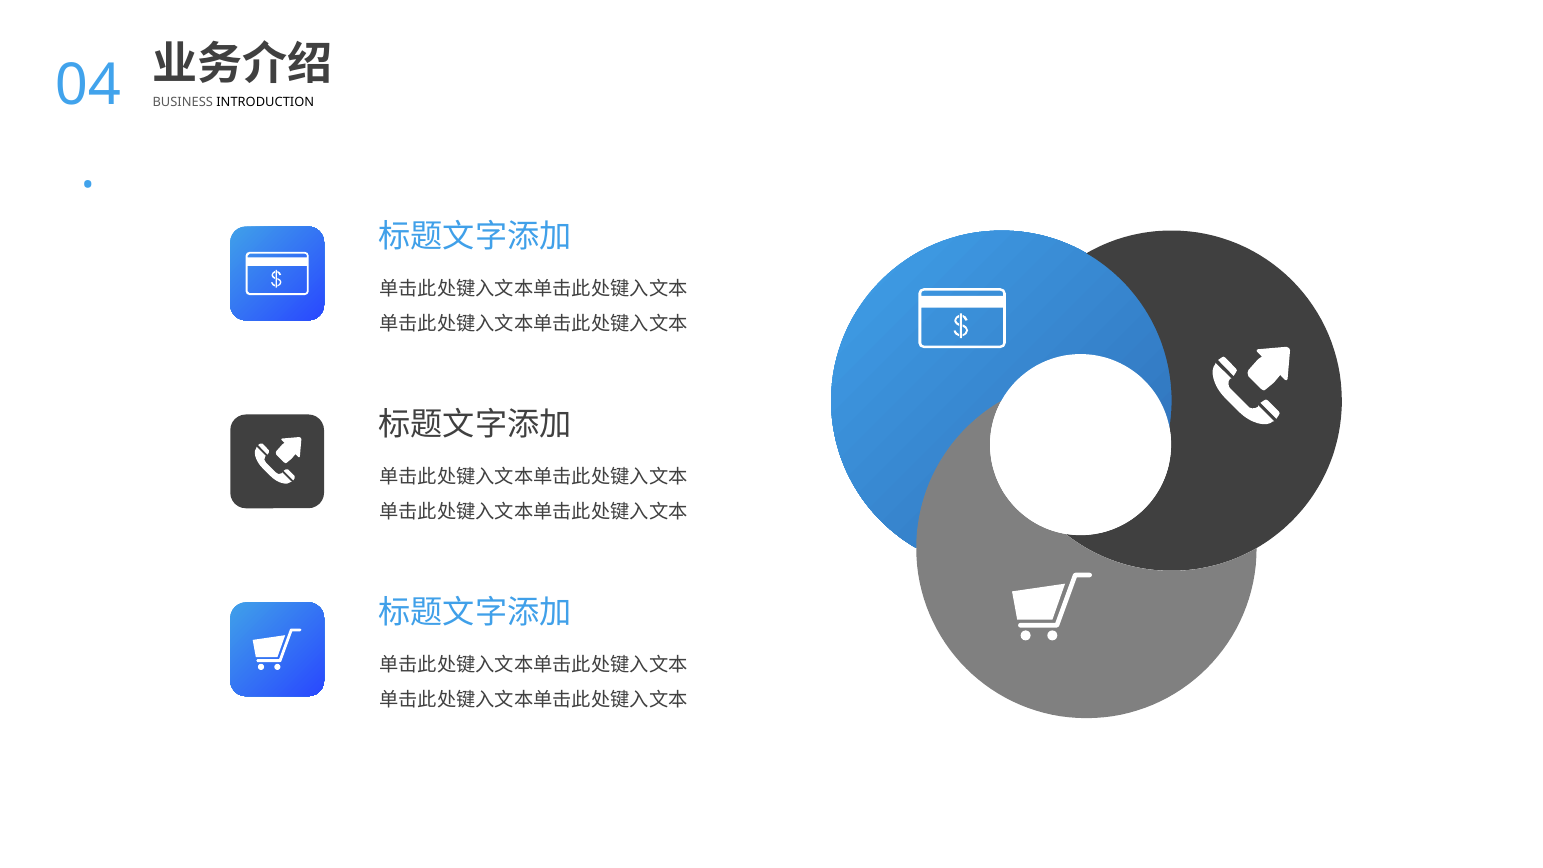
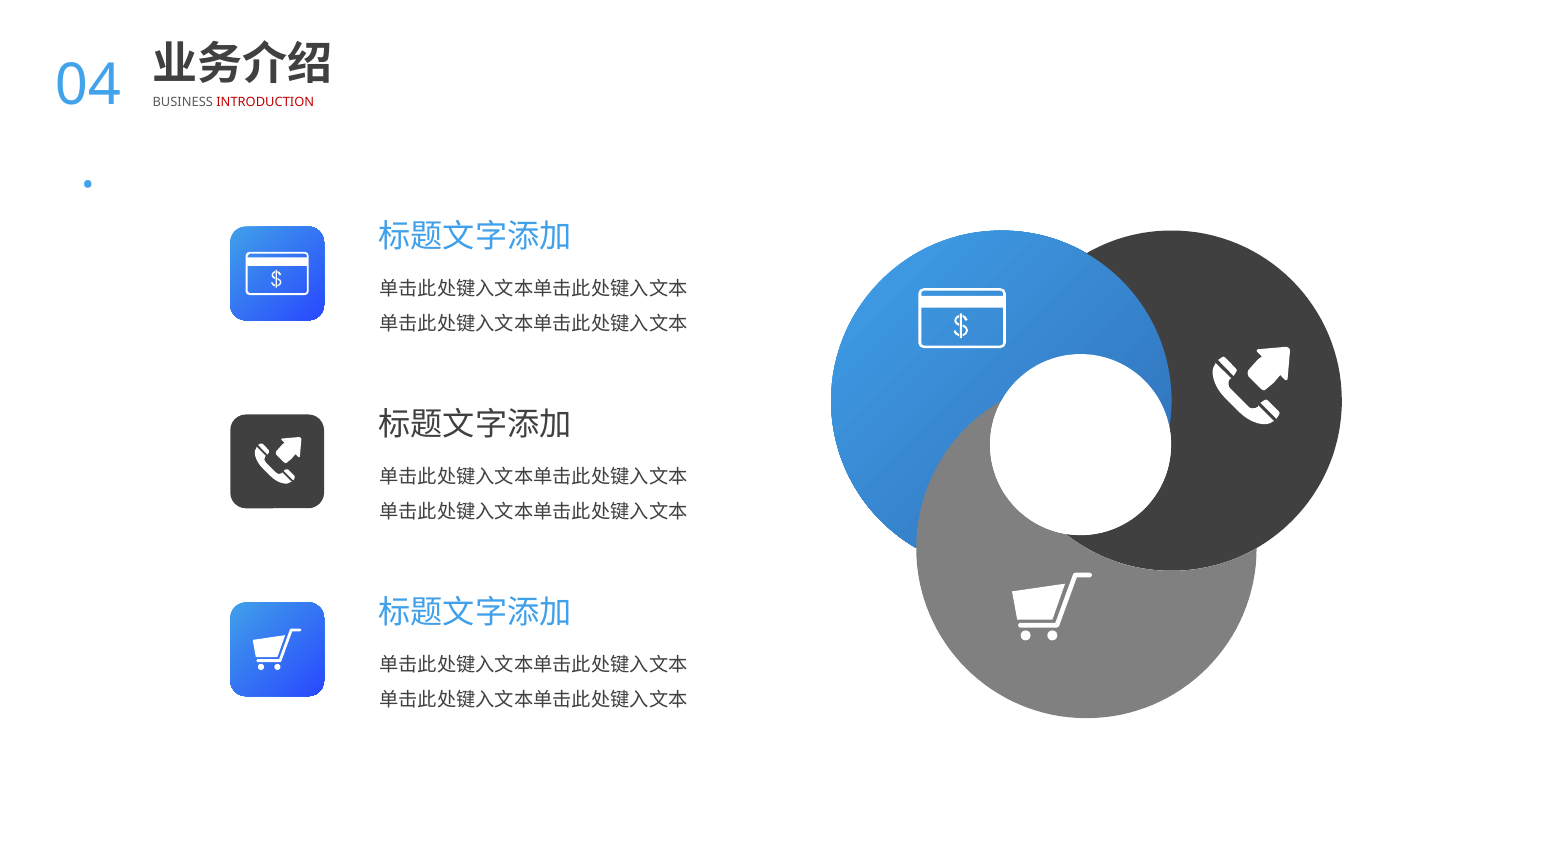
INTRODUCTION colour: black -> red (265, 102)
